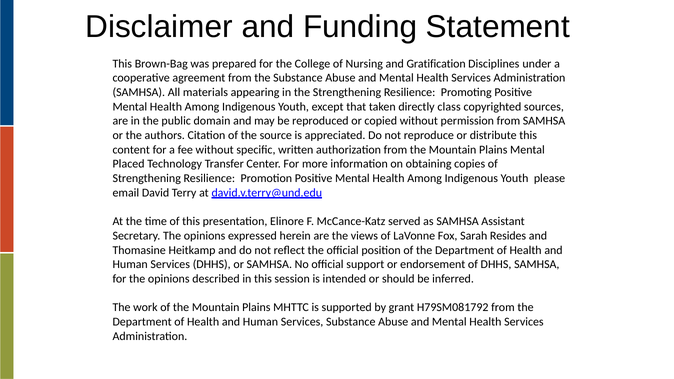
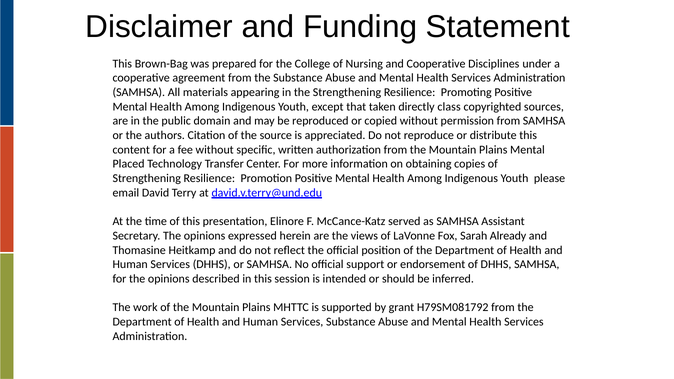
and Gratification: Gratification -> Cooperative (436, 64)
Resides: Resides -> Already (508, 236)
